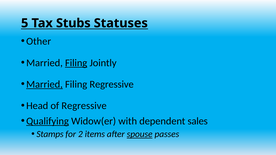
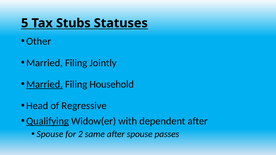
Filing underline: present -> none (76, 63)
Filing Regressive: Regressive -> Household (112, 84)
dependent sales: sales -> after (198, 121)
Stamps: Stamps -> Spouse (50, 134)
items: items -> same (95, 134)
spouse underline: present -> none (140, 134)
